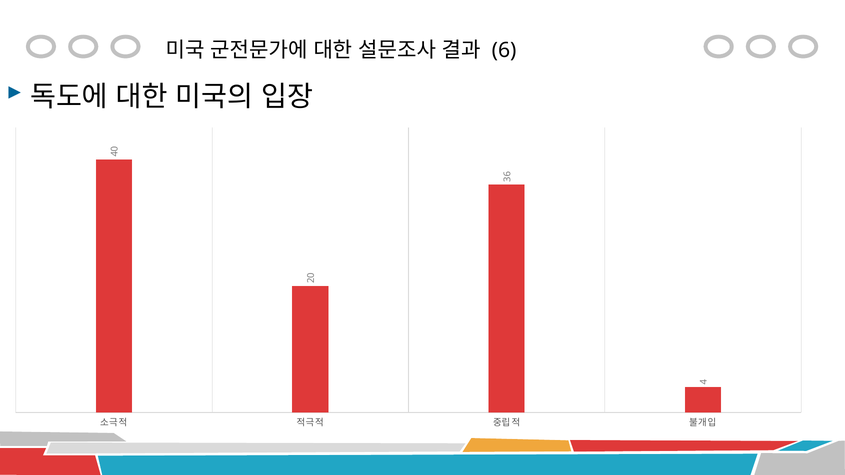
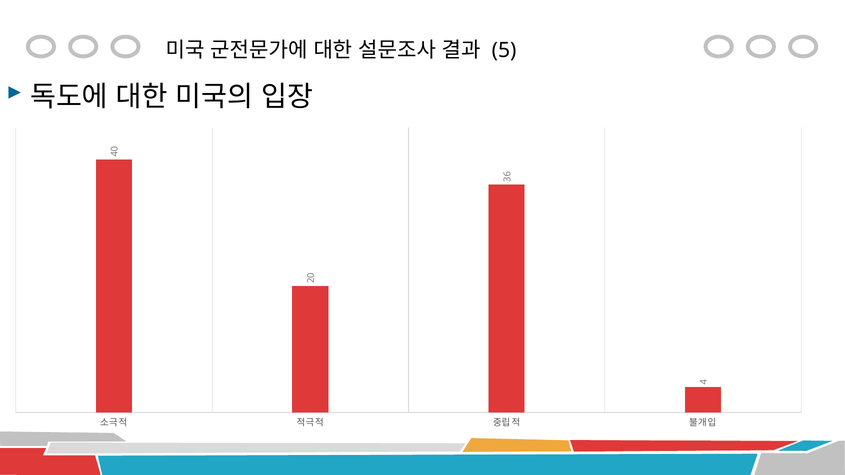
6: 6 -> 5 (504, 50)
